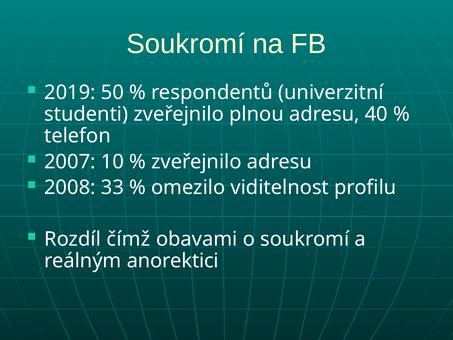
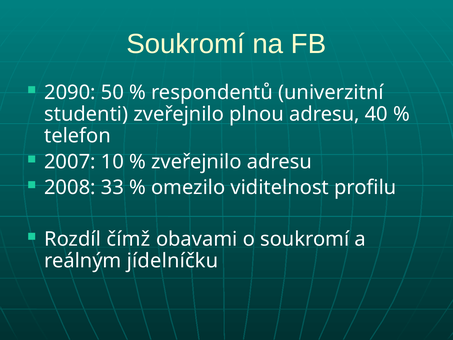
2019: 2019 -> 2090 (70, 92)
anorektici: anorektici -> jídelníčku (173, 261)
